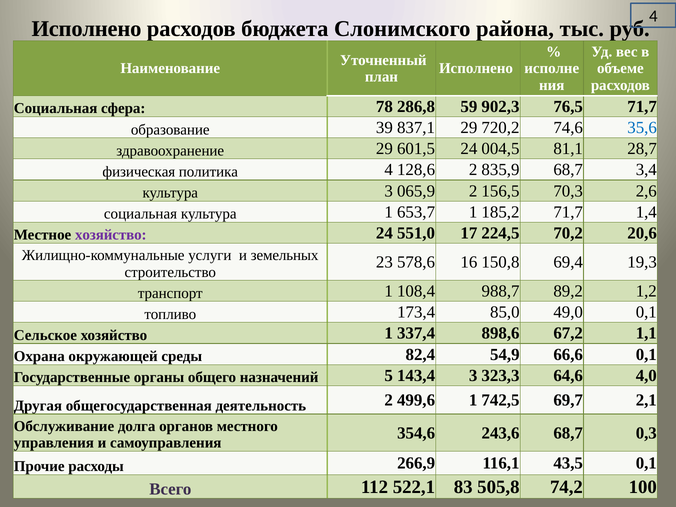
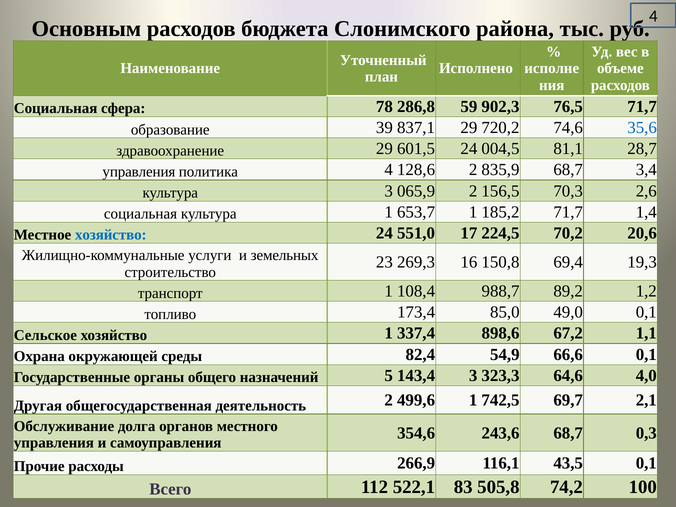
Исполнено: Исполнено -> Основным (86, 29)
физическая: физическая -> управления (139, 172)
хозяйство colour: purple -> blue (111, 235)
578,6: 578,6 -> 269,3 (416, 262)
